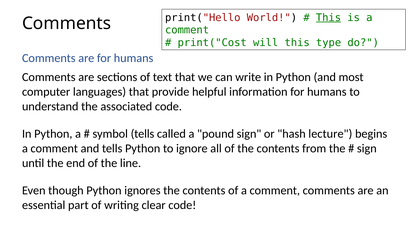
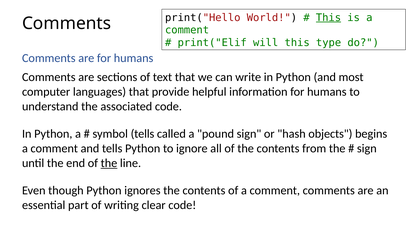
print("Cost: print("Cost -> print("Elif (212, 43)
lecture: lecture -> objects (330, 134)
the underline: none -> present (109, 163)
